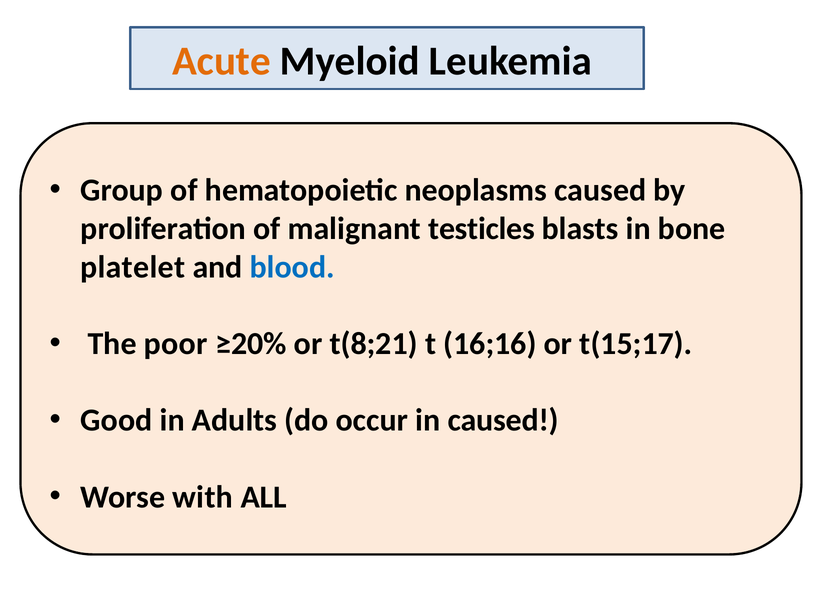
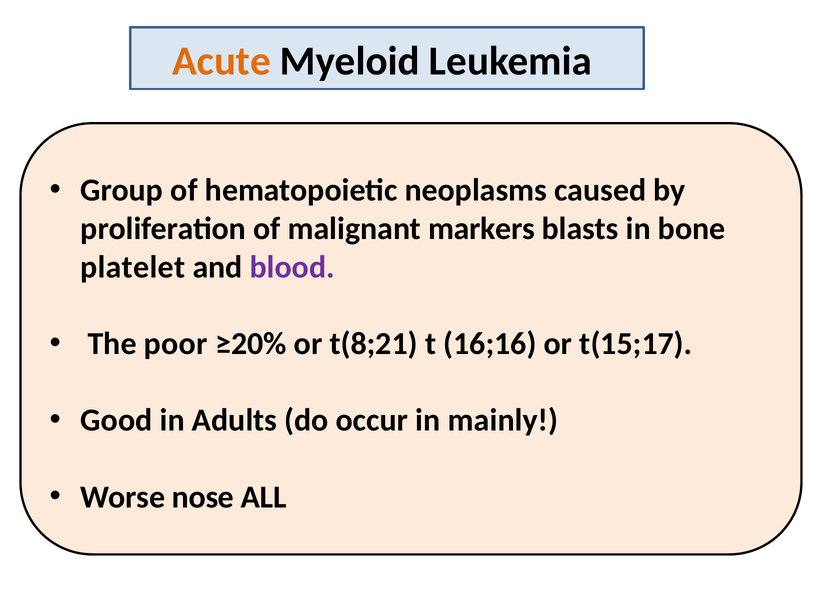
testicles: testicles -> markers (482, 229)
blood colour: blue -> purple (292, 267)
in caused: caused -> mainly (503, 421)
with: with -> nose (203, 498)
